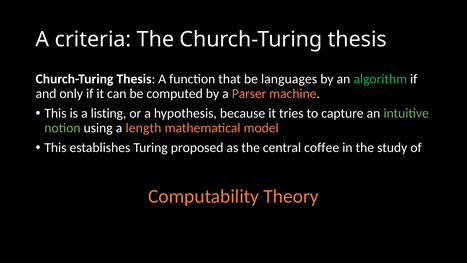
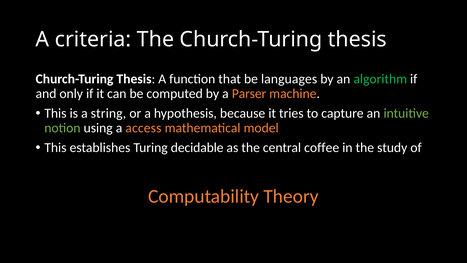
listing: listing -> string (108, 113)
length: length -> access (143, 128)
proposed: proposed -> decidable (197, 148)
